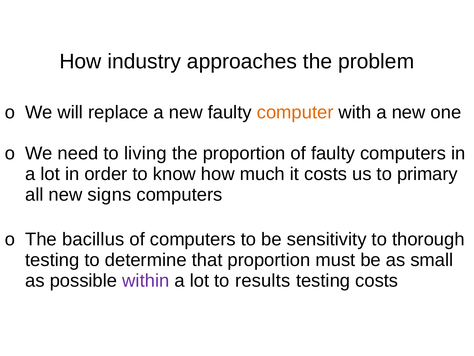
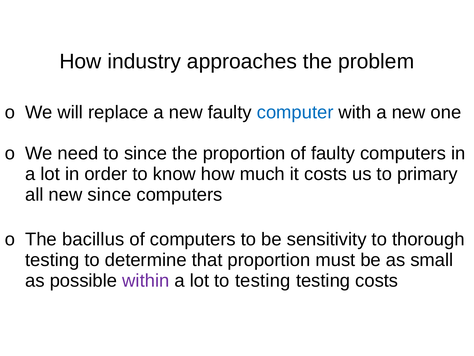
computer colour: orange -> blue (295, 112)
to living: living -> since (145, 153)
new signs: signs -> since (109, 194)
to results: results -> testing (263, 280)
